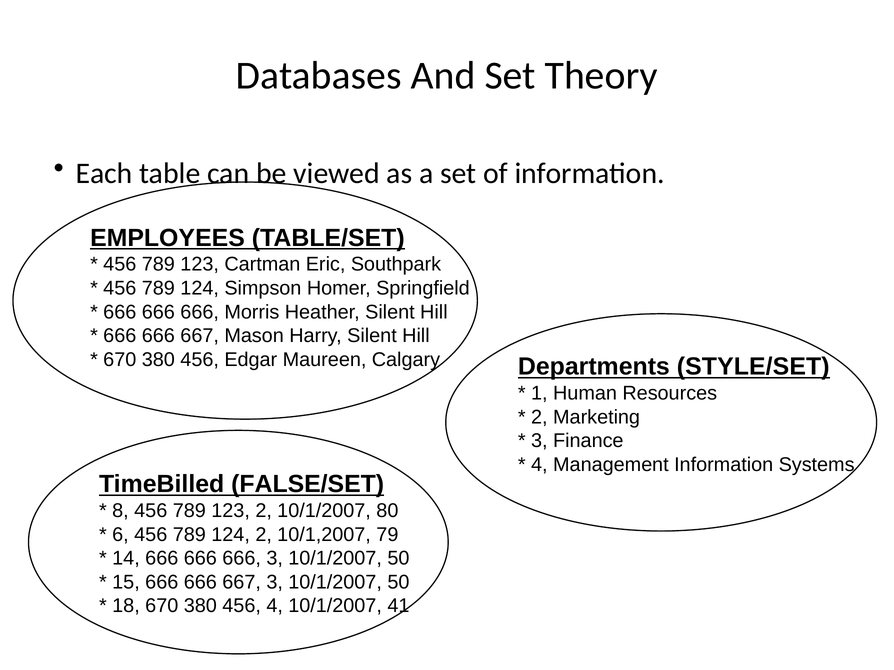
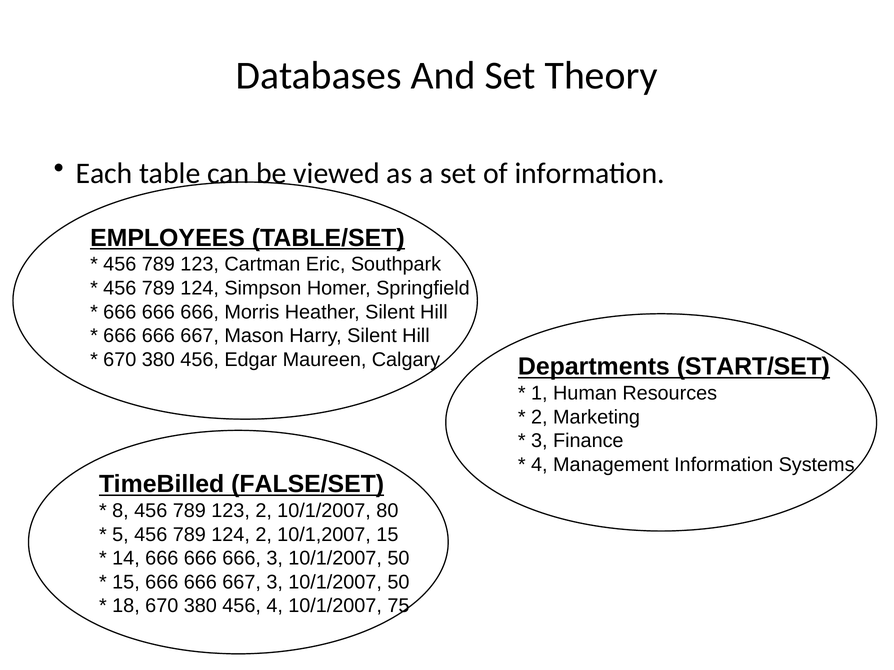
STYLE/SET: STYLE/SET -> START/SET (753, 367)
6: 6 -> 5 (120, 535)
10/1,2007 79: 79 -> 15 (387, 535)
41: 41 -> 75 (398, 606)
